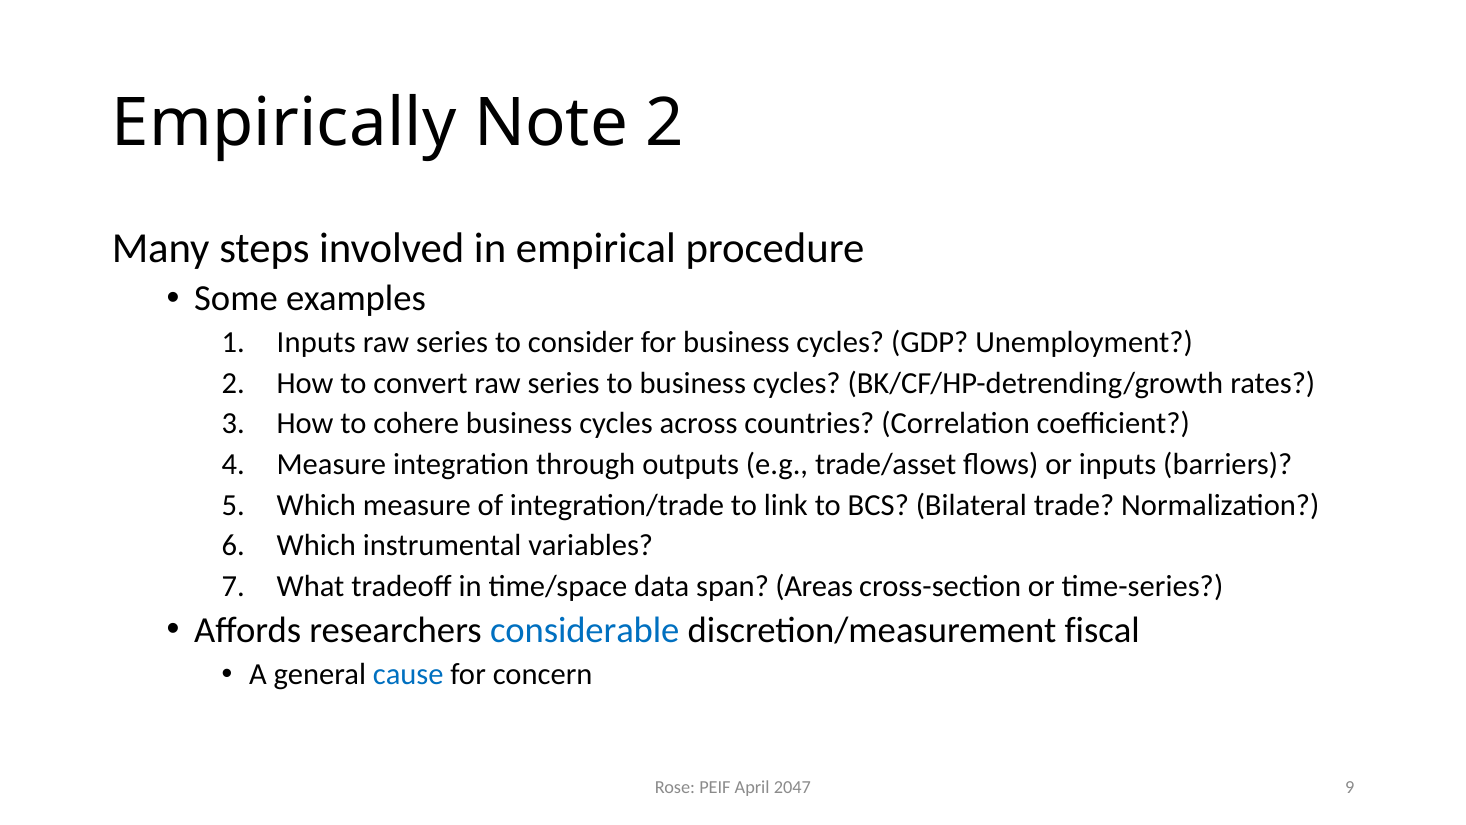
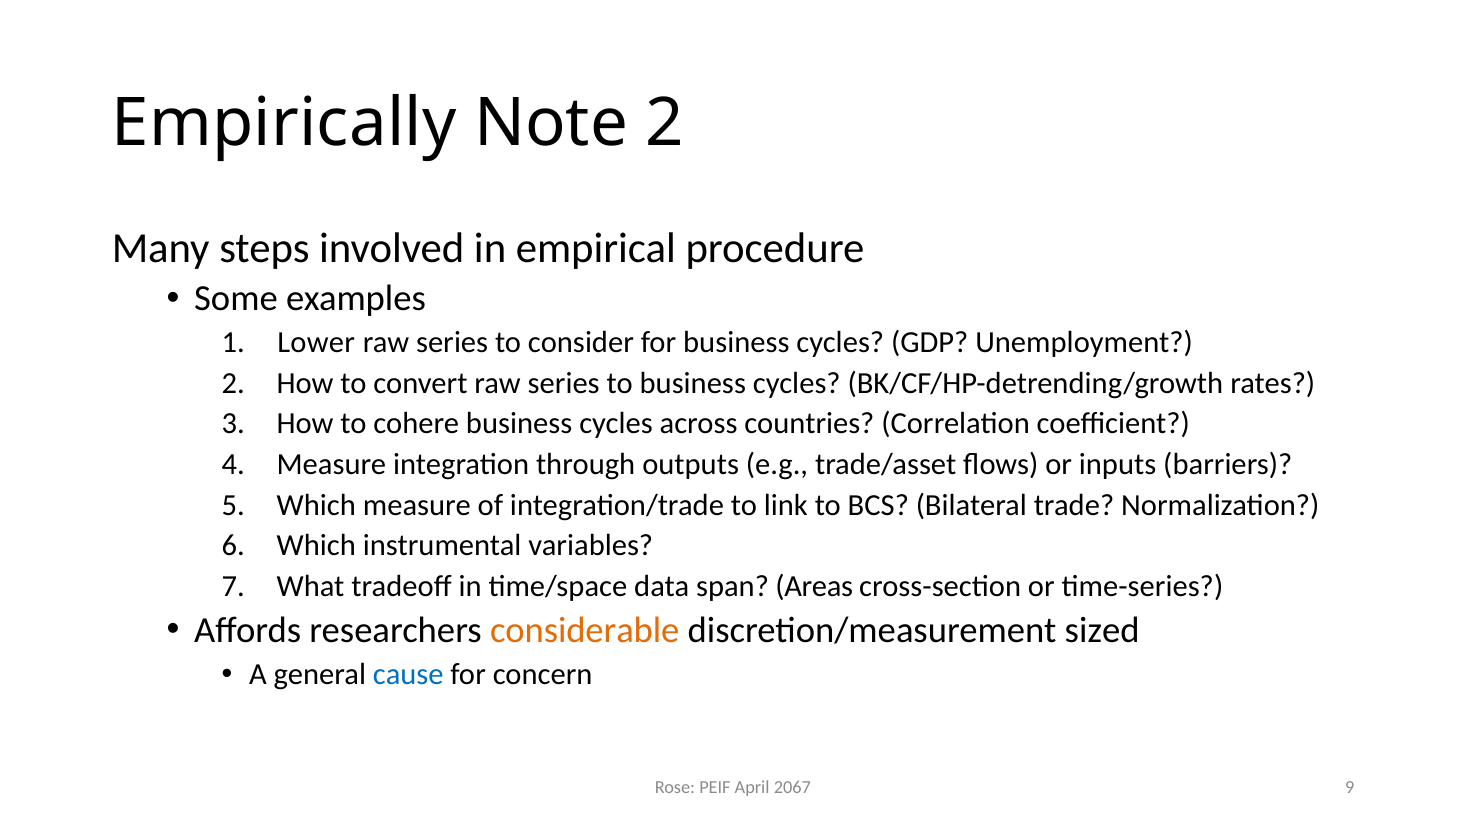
Inputs: Inputs -> Lower (316, 342)
considerable colour: blue -> orange (585, 630)
fiscal: fiscal -> sized (1102, 630)
2047: 2047 -> 2067 (792, 787)
